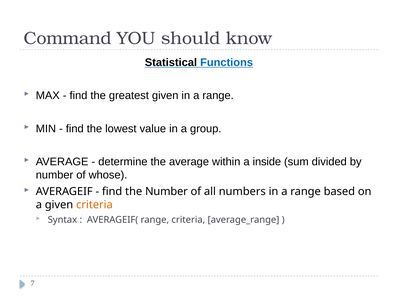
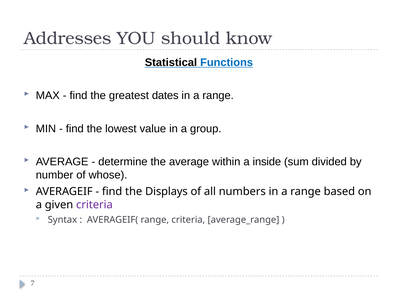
Command: Command -> Addresses (68, 38)
greatest given: given -> dates (165, 96)
the Number: Number -> Displays (166, 192)
criteria colour: orange -> purple (94, 205)
